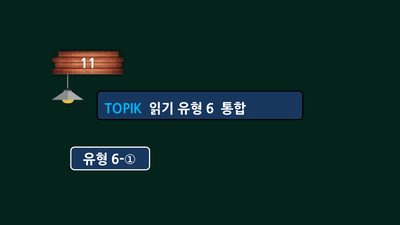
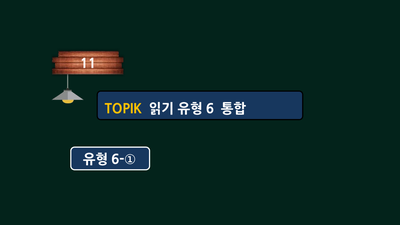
TOPIK colour: light blue -> yellow (123, 109)
